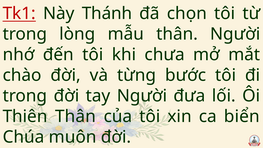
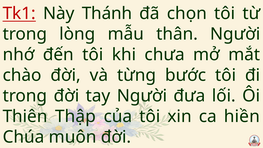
Thiên Thân: Thân -> Thập (75, 116)
biển: biển -> hiền (242, 116)
